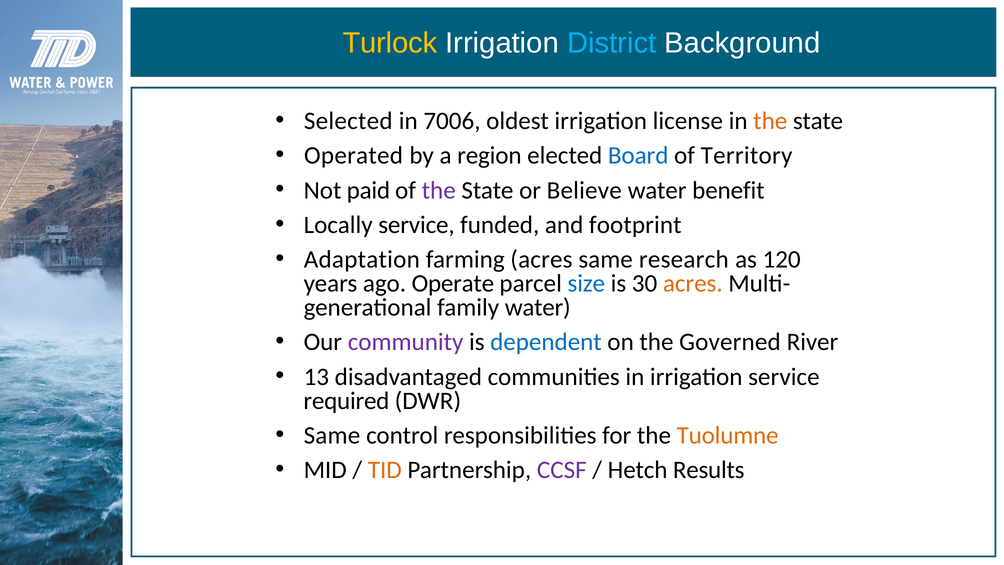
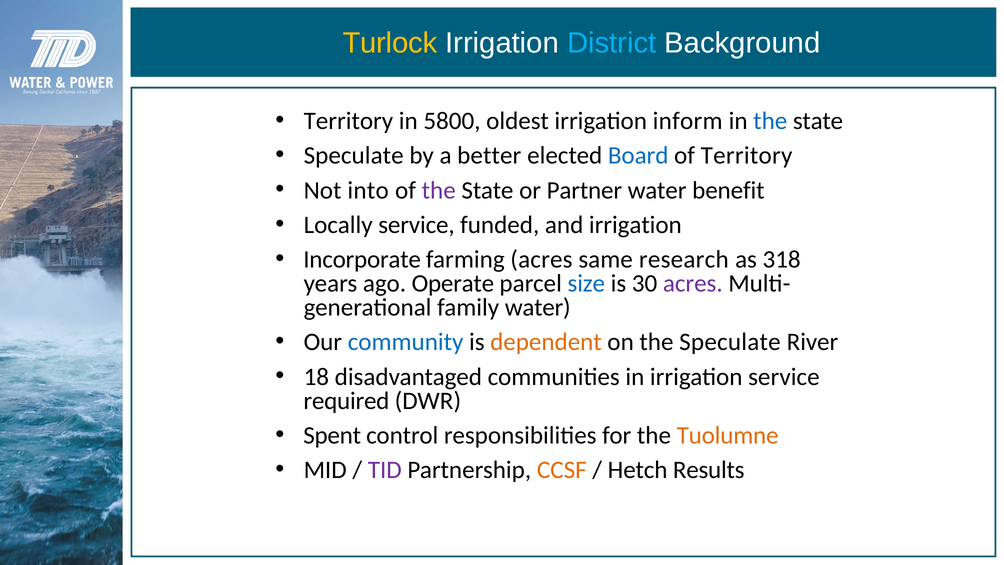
Selected: Selected -> Territory (348, 121)
7006: 7006 -> 5800 (452, 121)
license: license -> inform (688, 121)
the colour: orange -> blue (770, 121)
Operated: Operated -> Speculate (354, 156)
region: region -> better (489, 156)
paid: paid -> into (368, 190)
Believe: Believe -> Partner (584, 190)
and footprint: footprint -> irrigation (635, 225)
Adaptation: Adaptation -> Incorporate (362, 259)
120: 120 -> 318 (782, 259)
acres colour: orange -> purple (693, 283)
community colour: purple -> blue (406, 342)
dependent colour: blue -> orange (546, 342)
the Governed: Governed -> Speculate (730, 342)
13: 13 -> 18 (316, 377)
Same: Same -> Spent (332, 435)
TID colour: orange -> purple (385, 470)
CCSF colour: purple -> orange (562, 470)
